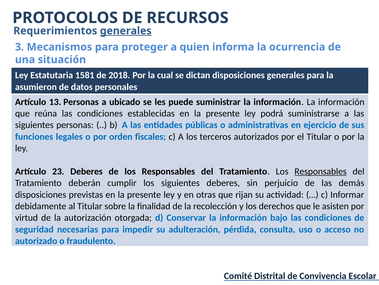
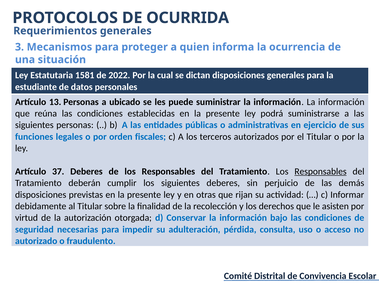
RECURSOS: RECURSOS -> OCURRIDA (188, 18)
generales underline: present -> none (126, 31)
2018: 2018 -> 2022 (119, 75)
asumieron: asumieron -> estudiante (36, 87)
23: 23 -> 37 (58, 171)
